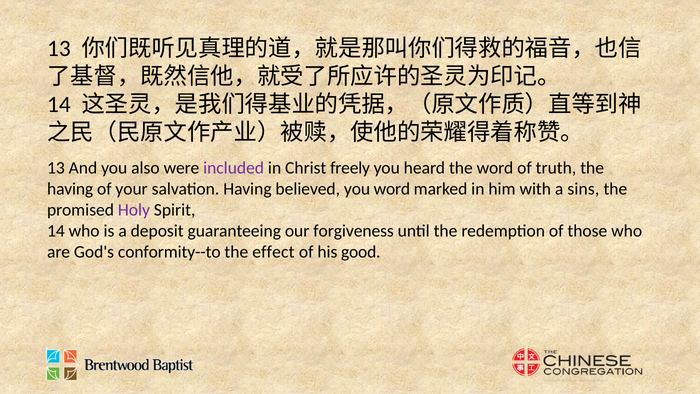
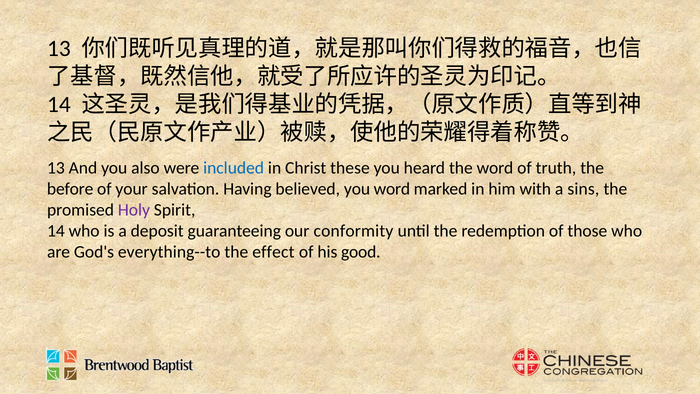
included colour: purple -> blue (234, 168)
freely: freely -> these (350, 168)
having: having -> before (70, 189)
forgiveness: forgiveness -> conformity (353, 231)
conformity--to: conformity--to -> everything--to (169, 252)
